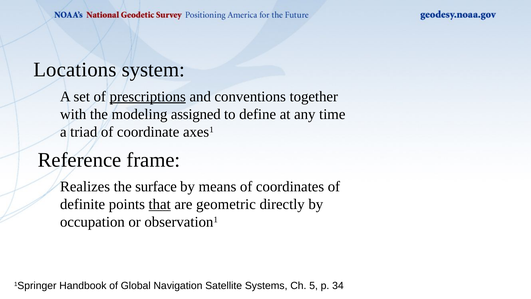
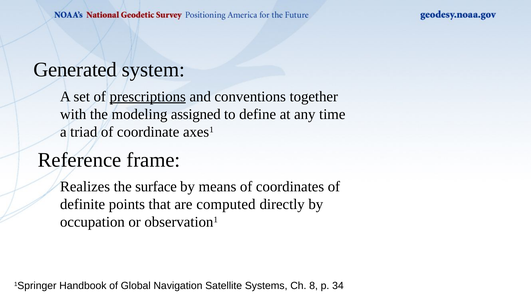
Locations: Locations -> Generated (75, 70)
that underline: present -> none (160, 204)
geometric: geometric -> computed (226, 204)
5: 5 -> 8 (314, 285)
